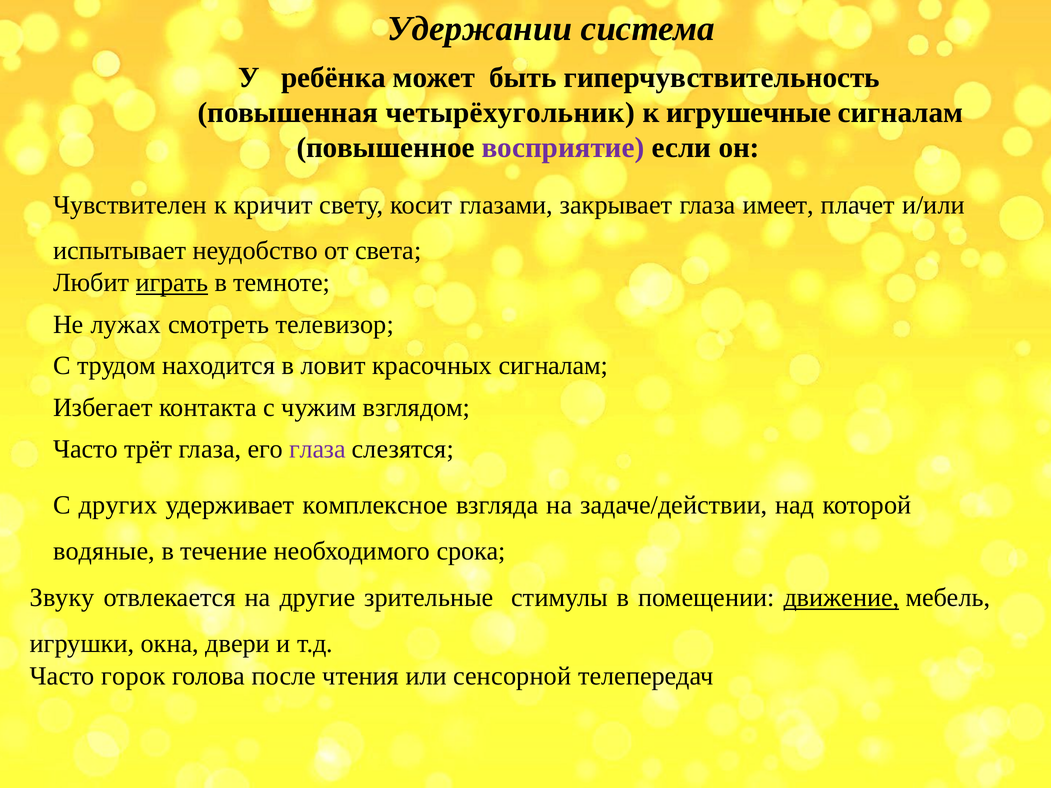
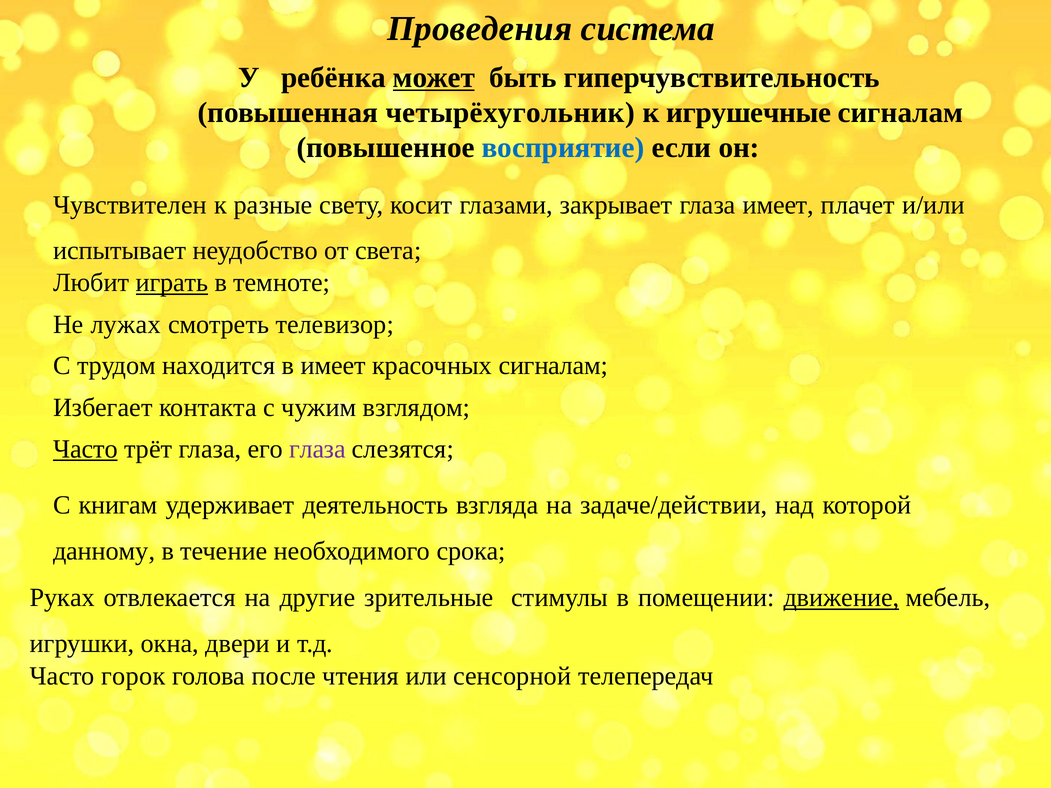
Удержании: Удержании -> Проведения (480, 29)
может underline: none -> present (434, 78)
восприятие colour: purple -> blue (563, 148)
кричит: кричит -> разные (273, 205)
в ловит: ловит -> имеет (333, 366)
Часто underline: none -> present (85, 449)
других: других -> книгам (118, 505)
комплексное: комплексное -> деятельность (375, 505)
водяные: водяные -> данному (104, 551)
Звуку: Звуку -> Руках (62, 598)
